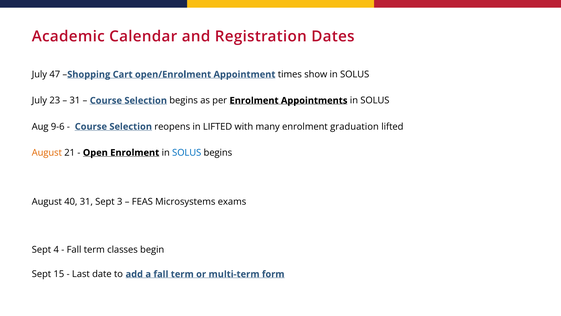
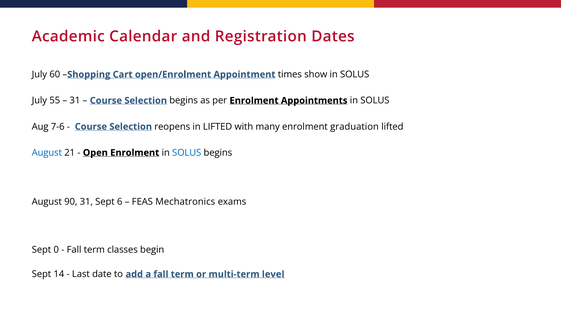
47: 47 -> 60 (55, 74)
23: 23 -> 55 (55, 100)
9-6: 9-6 -> 7-6 (58, 126)
August colour: orange -> blue (47, 152)
40: 40 -> 90 (71, 202)
3: 3 -> 6 (120, 202)
Microsystems: Microsystems -> Mechatronics (185, 202)
4: 4 -> 0 (56, 249)
15: 15 -> 14 (59, 274)
form: form -> level (273, 274)
